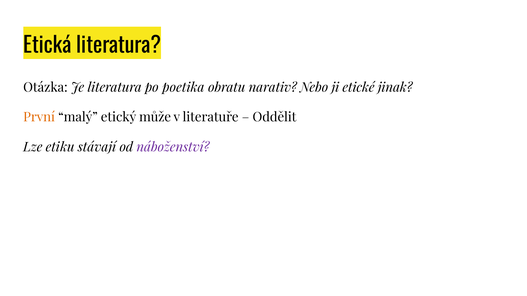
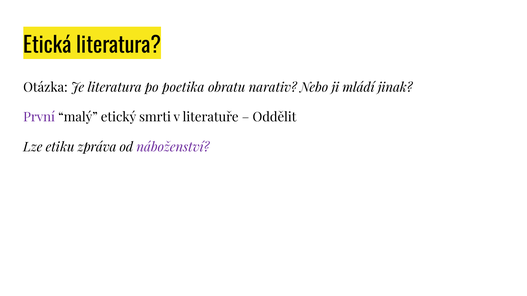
etické: etické -> mládí (359, 88)
První colour: orange -> purple (39, 117)
může: může -> smrti (155, 117)
stávají: stávají -> zpráva (97, 147)
